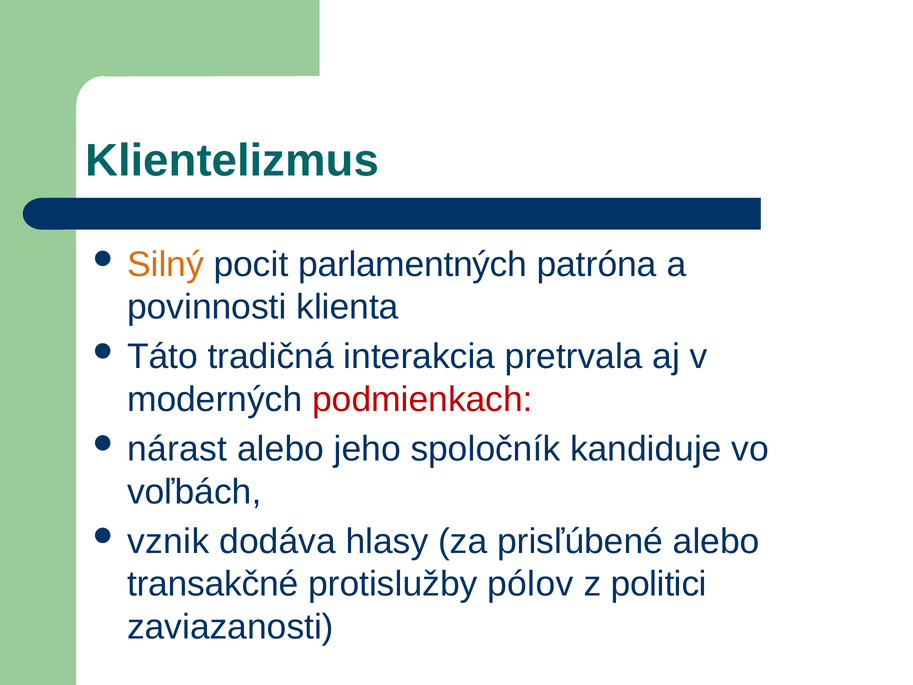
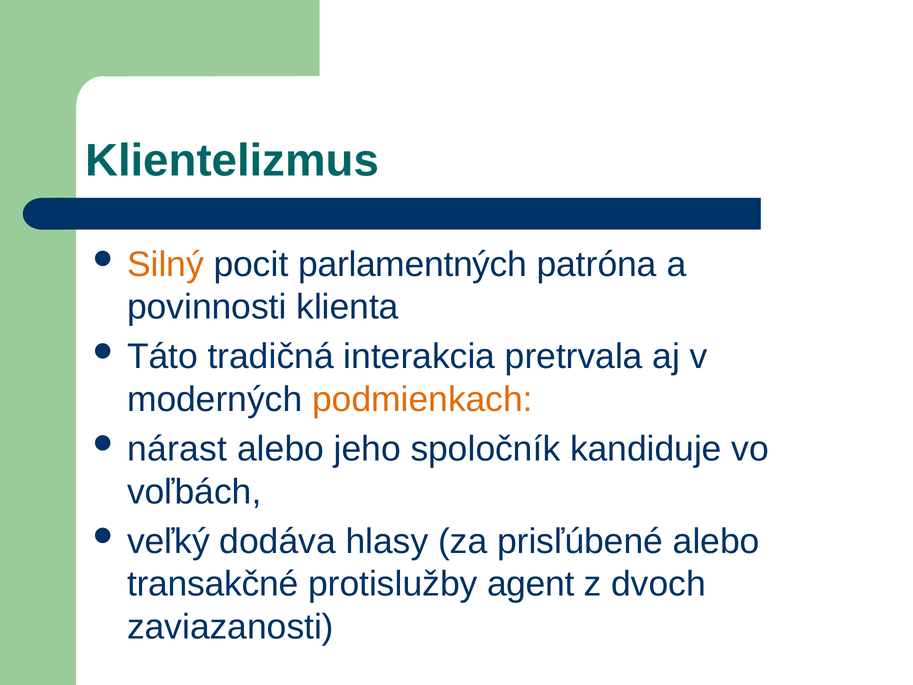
podmienkach colour: red -> orange (422, 399)
vznik: vznik -> veľký (168, 541)
pólov: pólov -> agent (531, 584)
politici: politici -> dvoch (659, 584)
